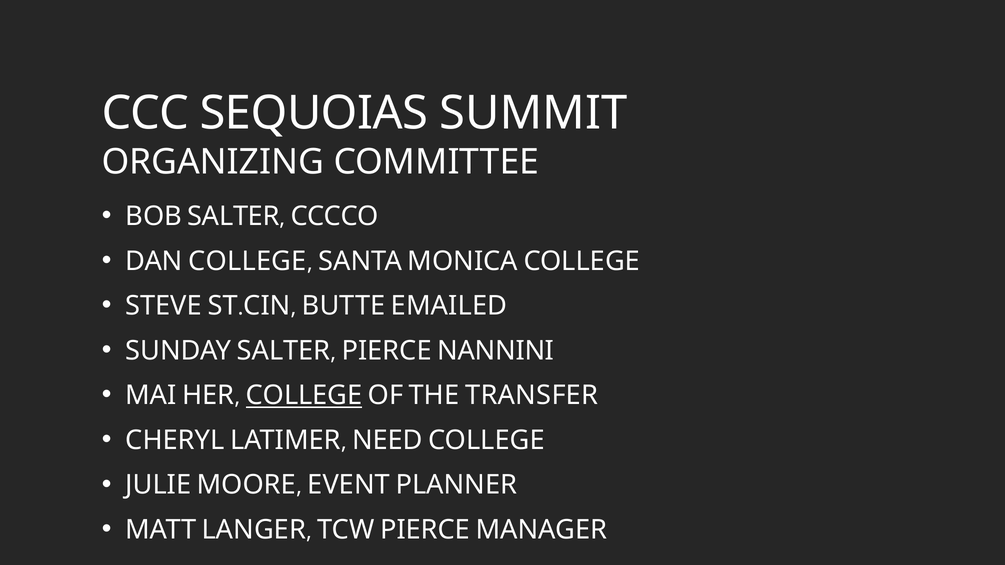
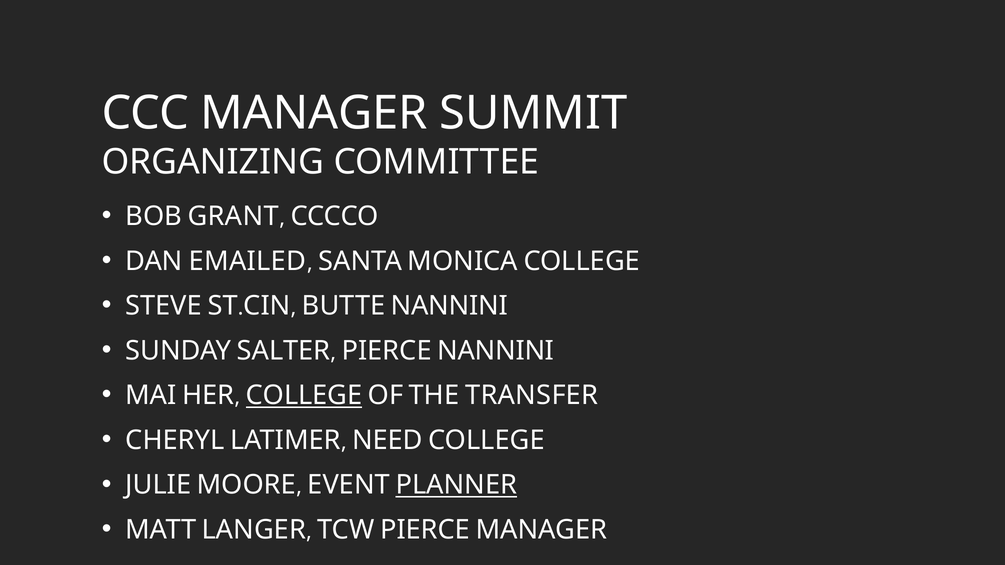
CCC SEQUOIAS: SEQUOIAS -> MANAGER (314, 114)
BOB SALTER: SALTER -> GRANT (233, 216)
DAN COLLEGE: COLLEGE -> EMAILED (247, 261)
BUTTE EMAILED: EMAILED -> NANNINI (449, 306)
PLANNER underline: none -> present (456, 485)
